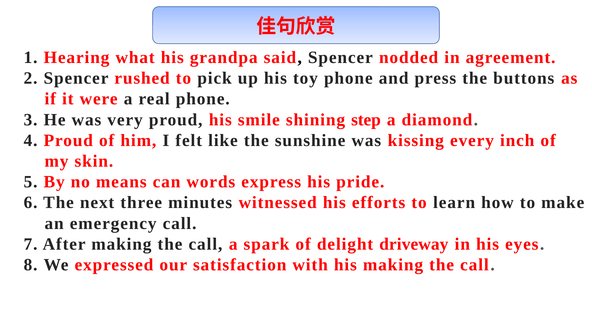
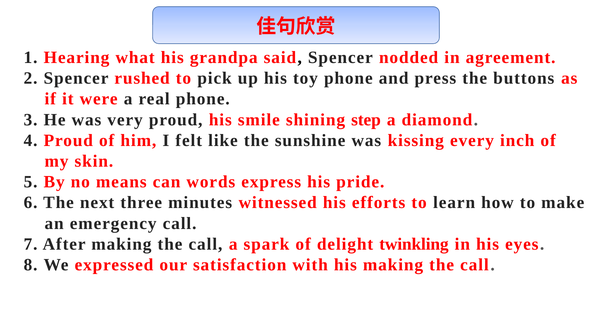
driveway: driveway -> twinkling (414, 244)
